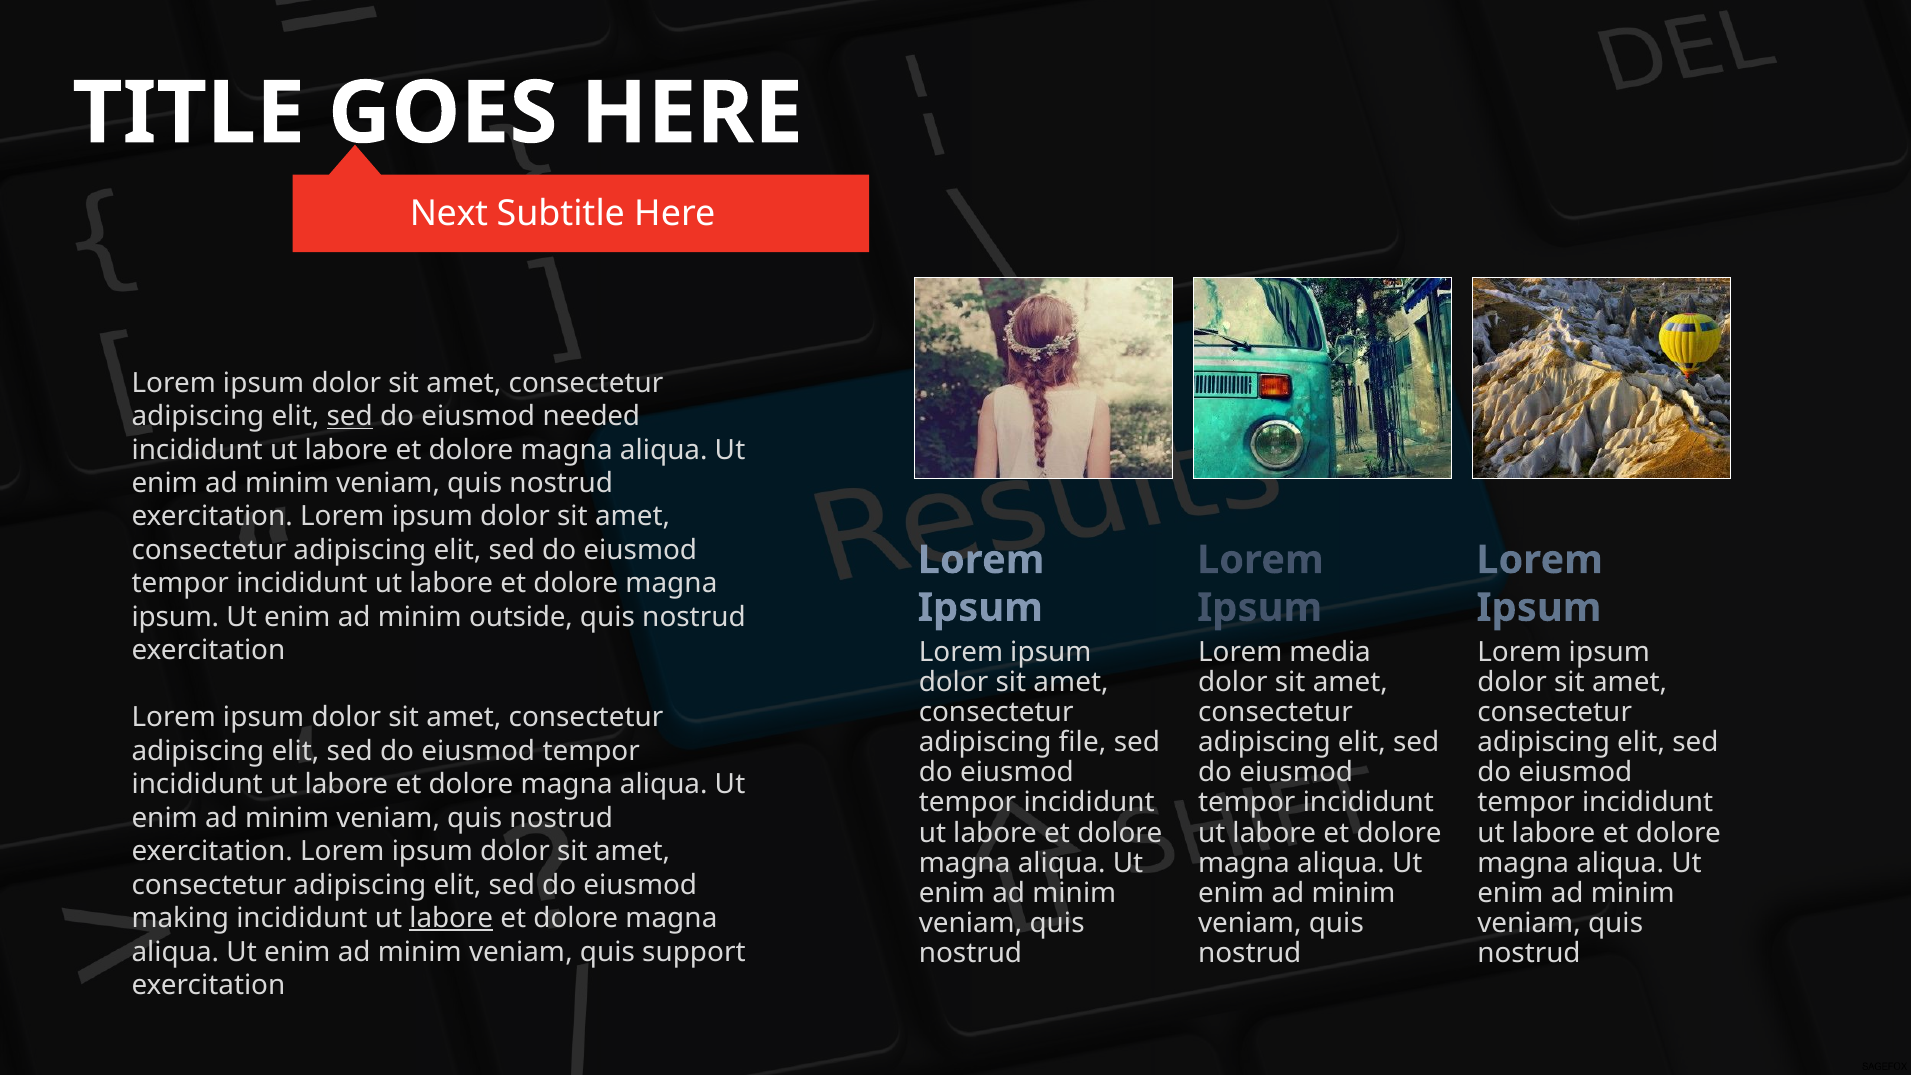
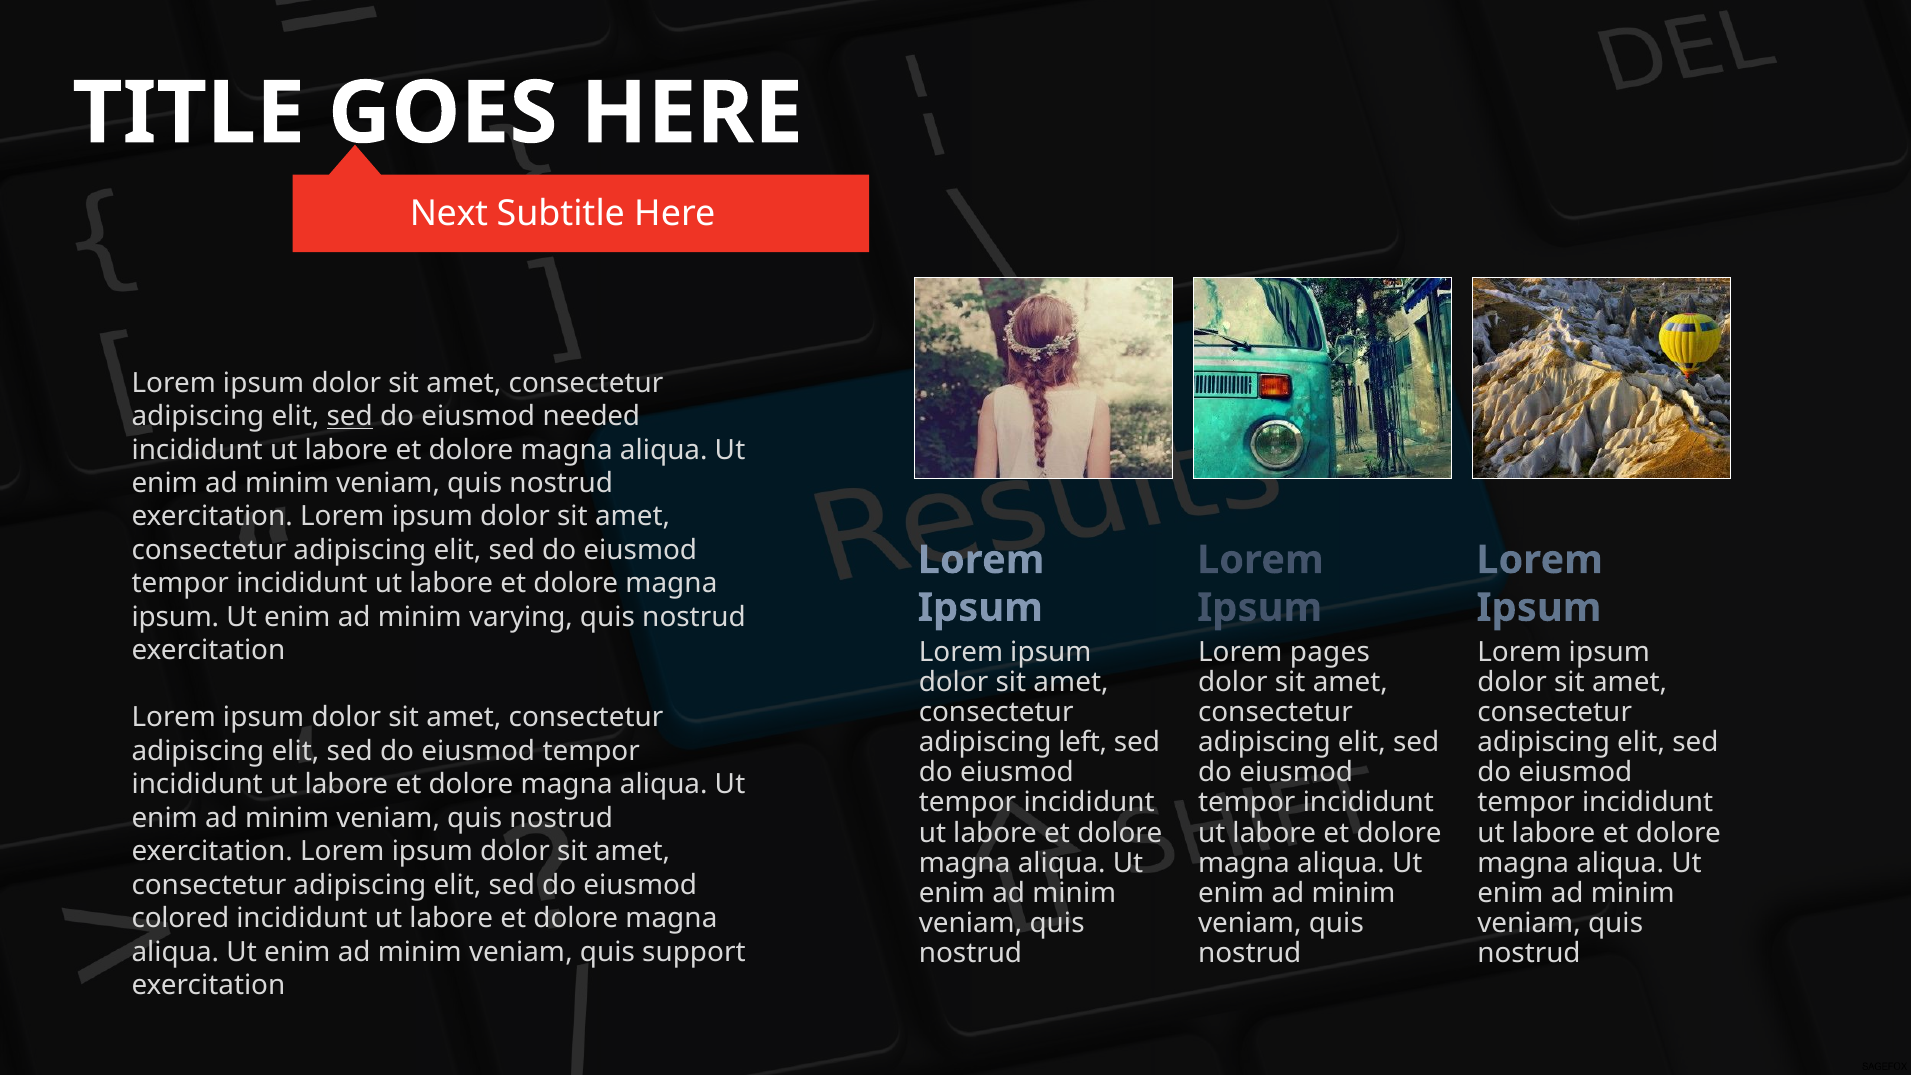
outside: outside -> varying (521, 617)
media: media -> pages (1330, 652)
file: file -> left (1083, 742)
making: making -> colored (180, 918)
labore underline: present -> none (451, 918)
